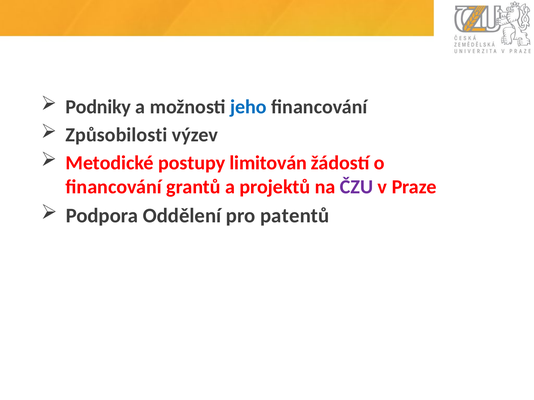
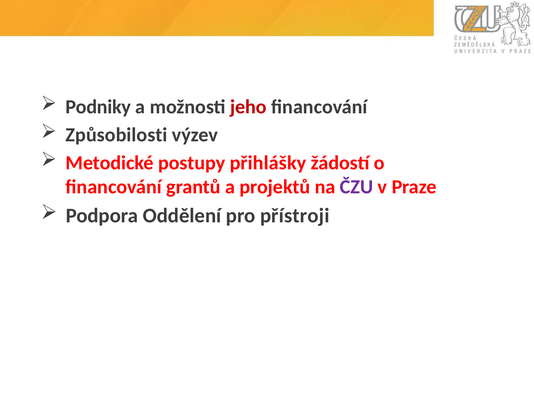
jeho colour: blue -> red (248, 107)
limitován: limitován -> přihlášky (268, 163)
patentů: patentů -> přístroji (295, 216)
